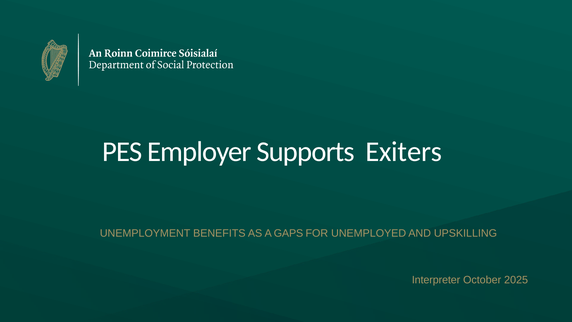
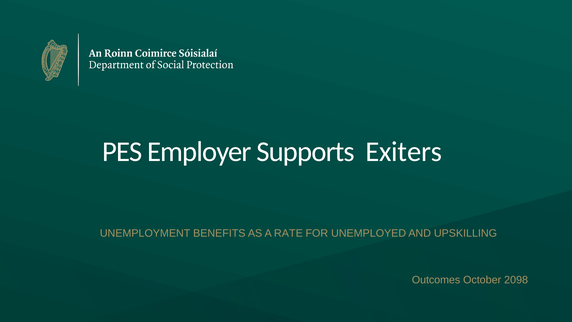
GAPS: GAPS -> RATE (288, 233)
Interpreter: Interpreter -> Outcomes (436, 280)
2025: 2025 -> 2098 (516, 280)
